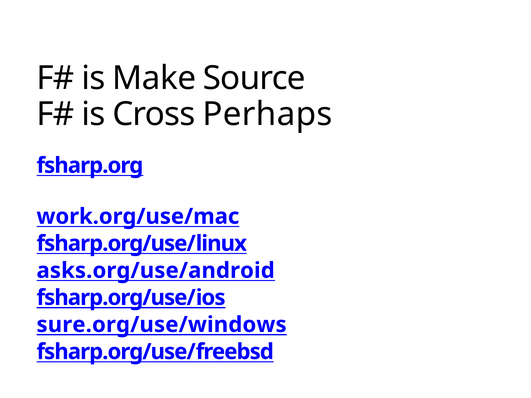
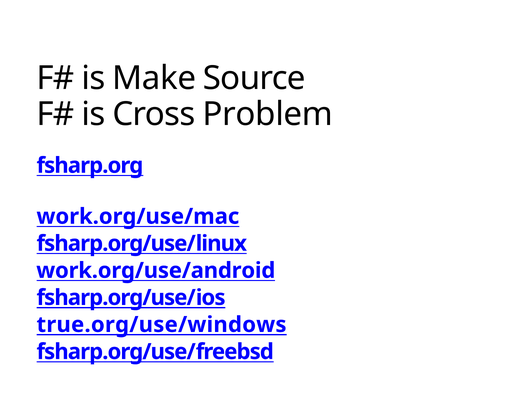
Perhaps: Perhaps -> Problem (268, 114)
asks.org/use/android: asks.org/use/android -> work.org/use/android (156, 271)
sure.org/use/windows: sure.org/use/windows -> true.org/use/windows (162, 325)
